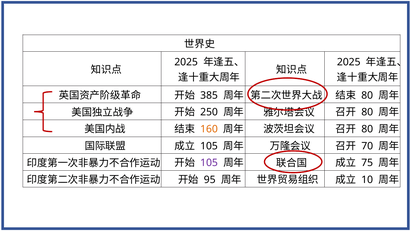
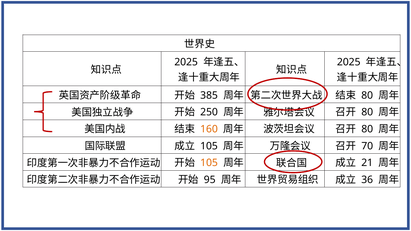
105 colour: purple -> orange (209, 163)
75: 75 -> 21 (367, 163)
10: 10 -> 36 (367, 180)
